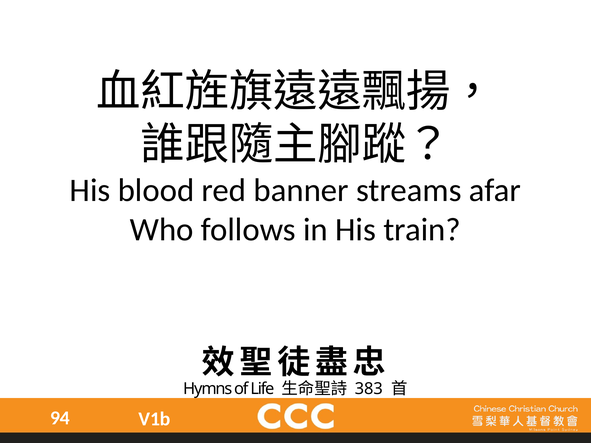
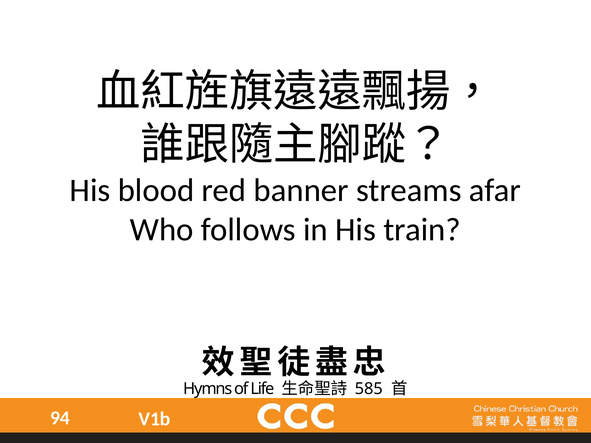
383: 383 -> 585 (369, 389)
